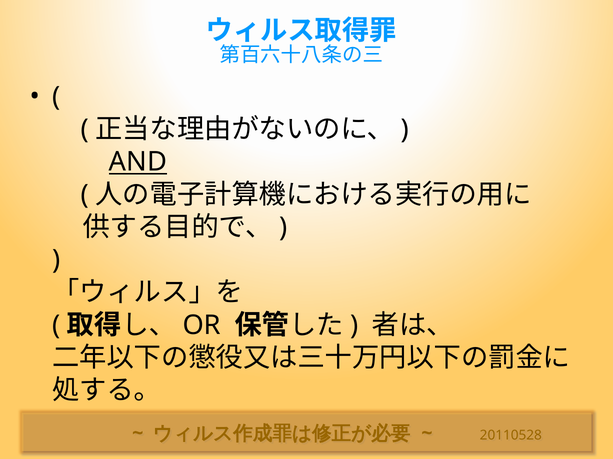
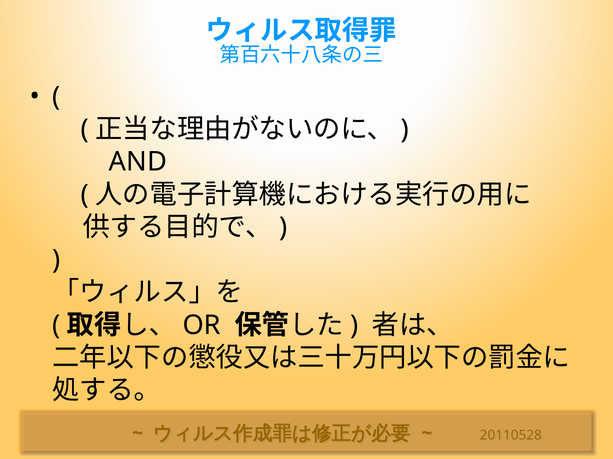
AND underline: present -> none (138, 162)
